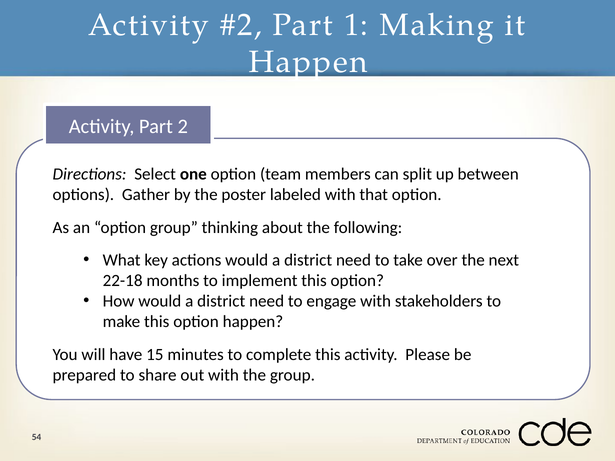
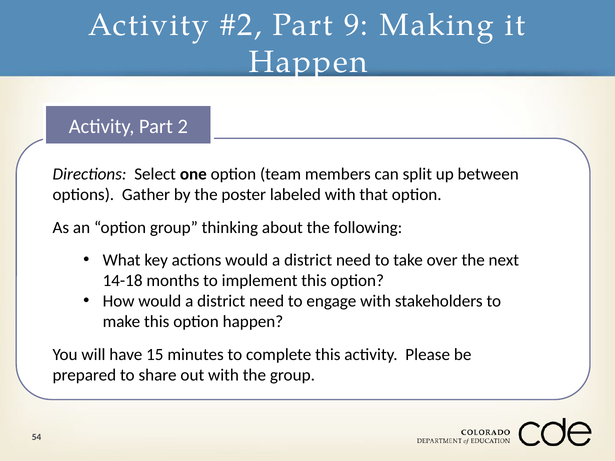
1: 1 -> 9 (356, 25)
22-18: 22-18 -> 14-18 (123, 281)
